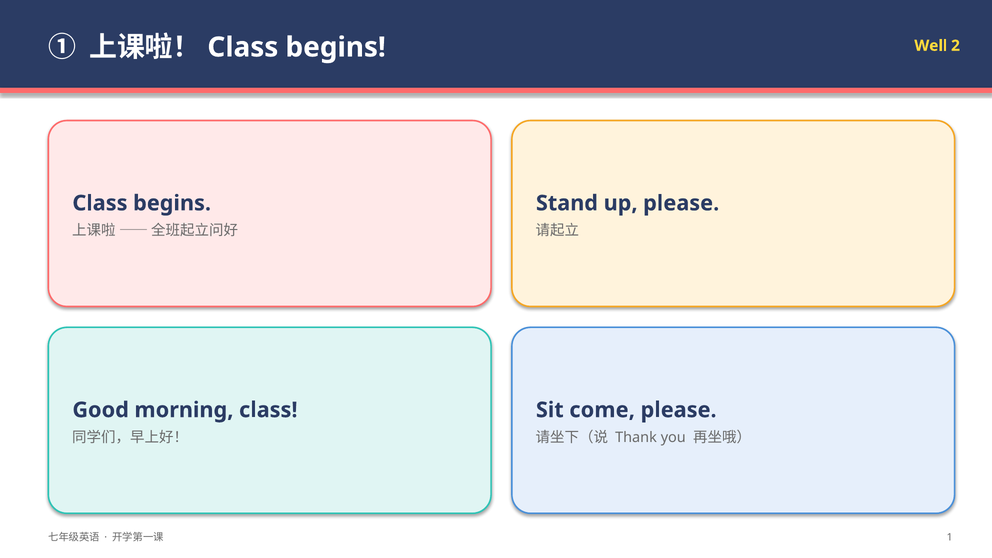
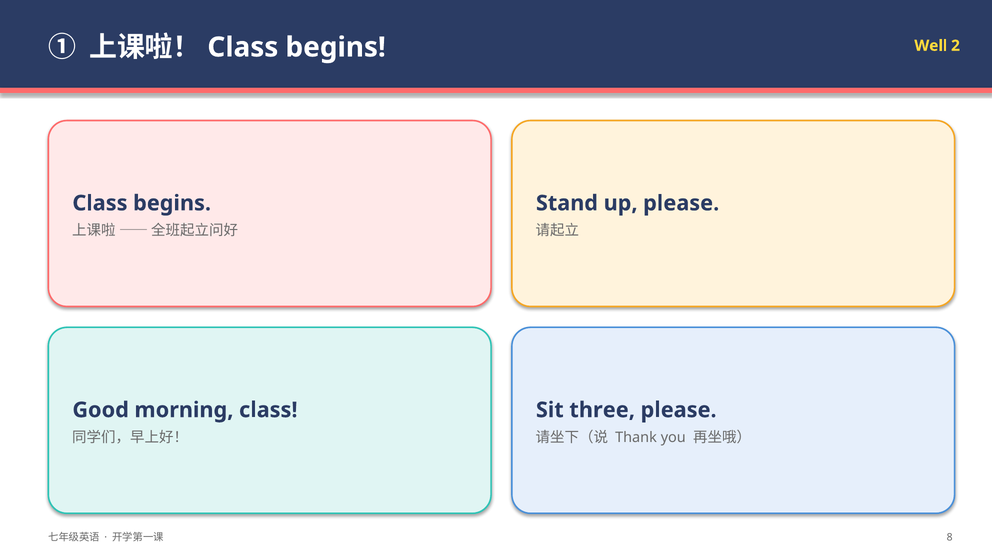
come: come -> three (602, 410)
1: 1 -> 8 (950, 537)
